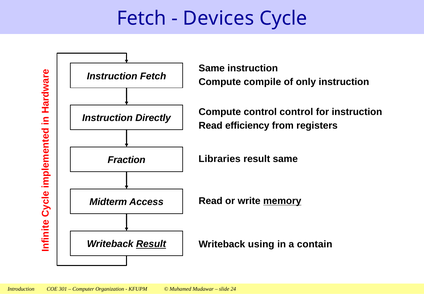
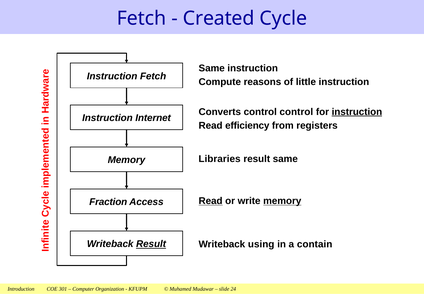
Devices: Devices -> Created (219, 18)
compile: compile -> reasons (262, 82)
only: only -> little (306, 82)
Compute: Compute -> Converts (220, 112)
instruction underline: none -> present (357, 112)
Directly: Directly -> Internet (153, 118)
Fraction: Fraction -> Memory (126, 160)
Midterm: Midterm -> Fraction (108, 202)
Read underline: none -> present (211, 201)
